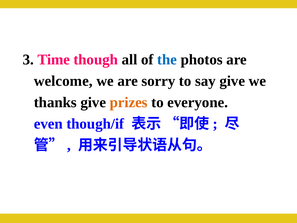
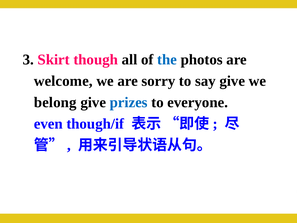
Time: Time -> Skirt (54, 60)
thanks: thanks -> belong (55, 102)
prizes colour: orange -> blue (129, 102)
